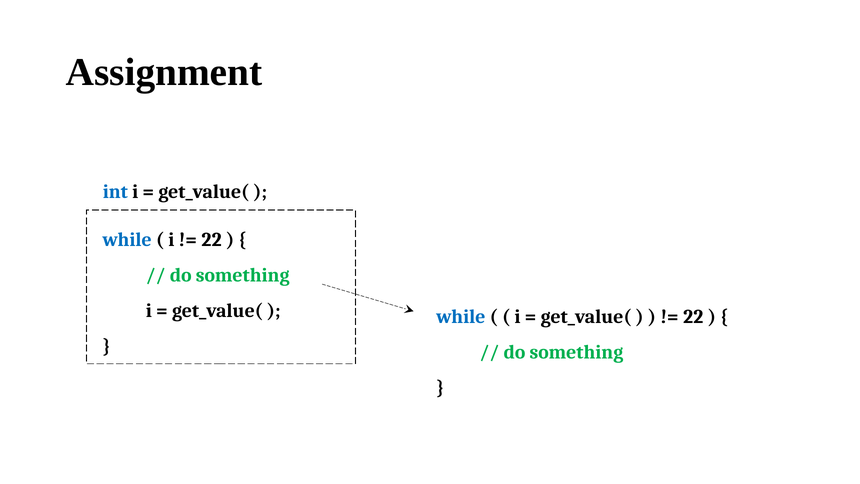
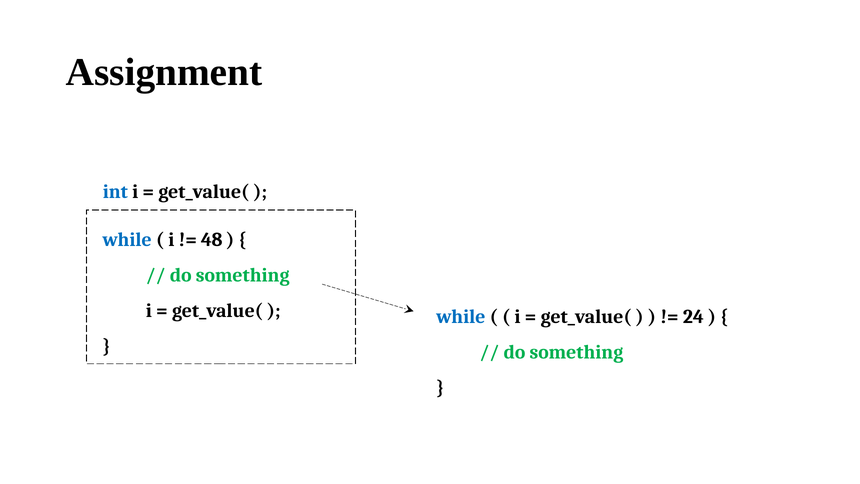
22: 22 -> 48 (212, 239)
22: 22 -> 24 (693, 316)
